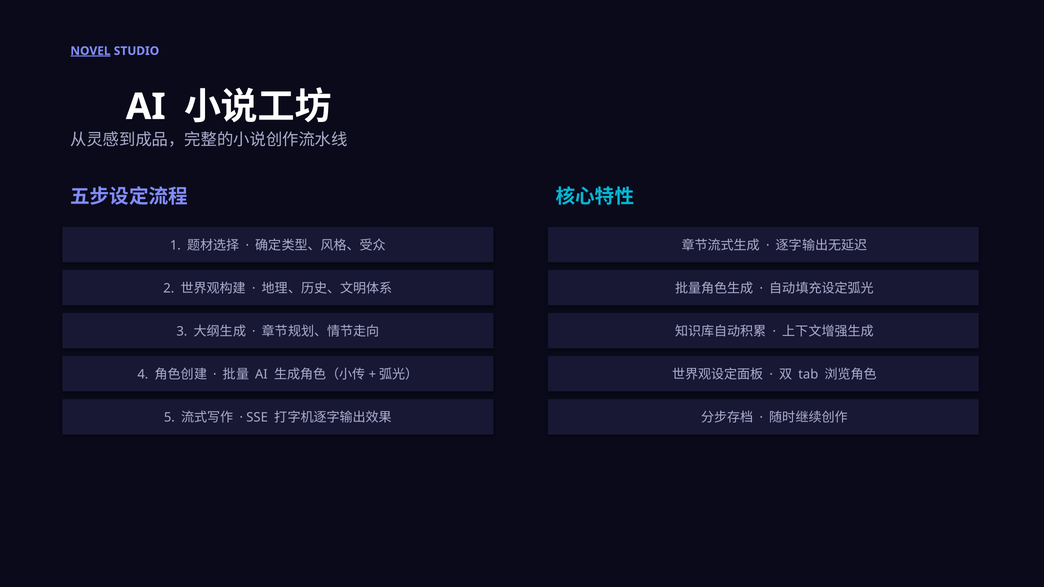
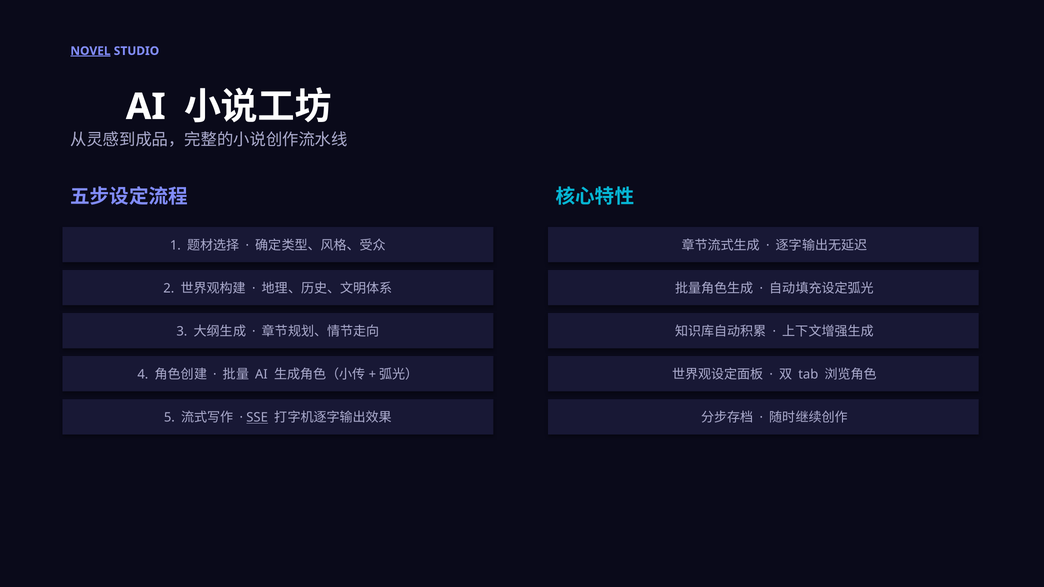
SSE underline: none -> present (257, 418)
